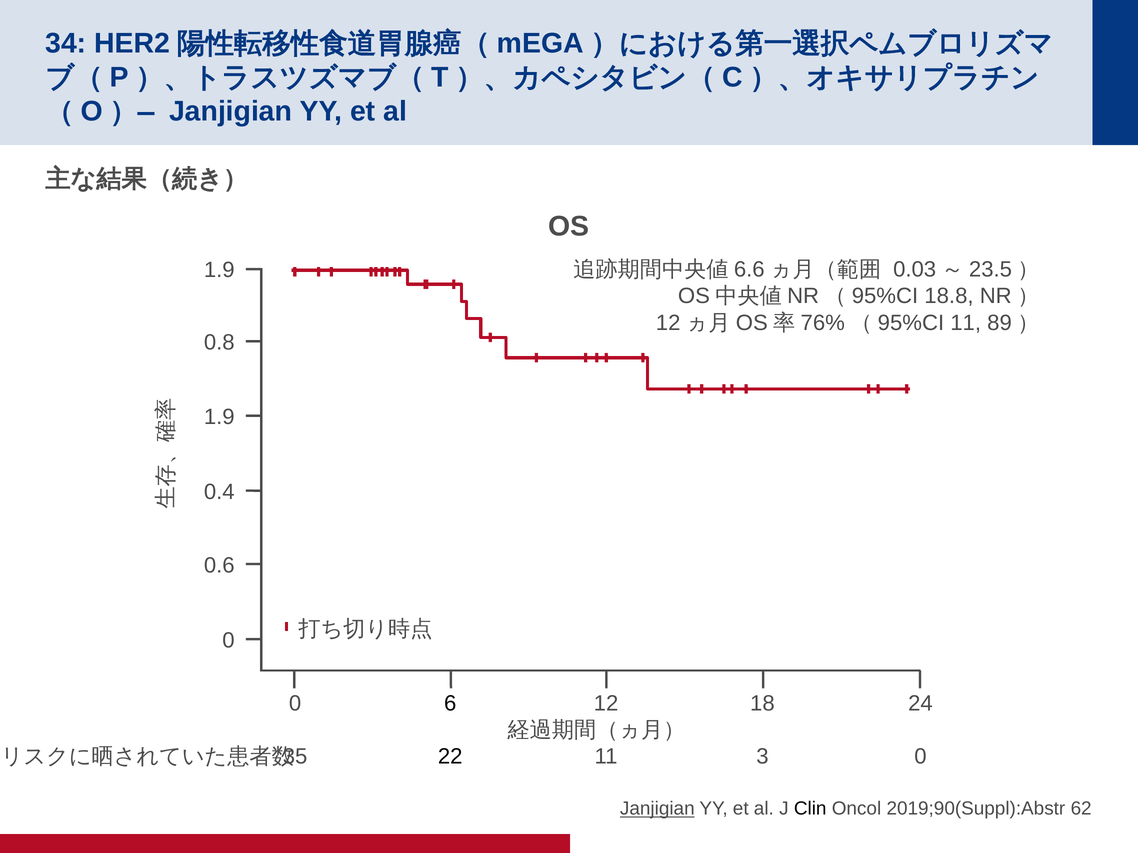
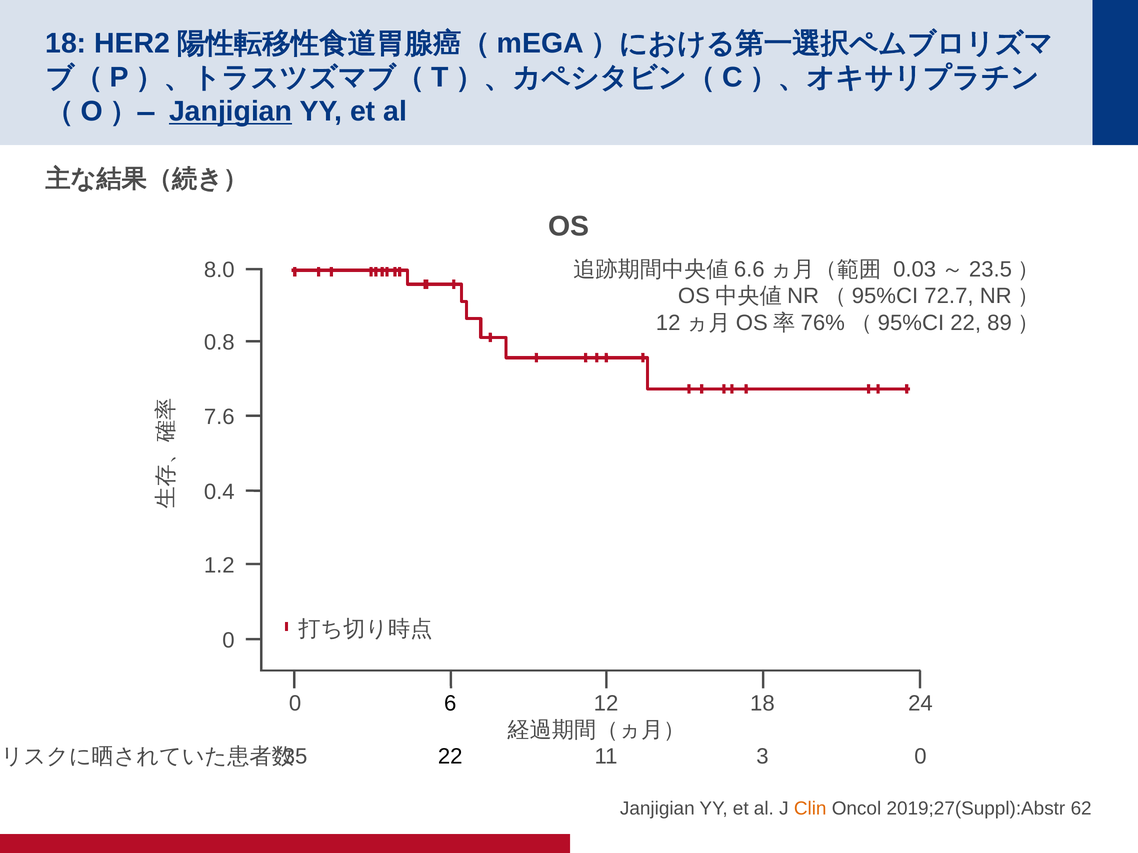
34: 34 -> 18 (66, 43)
Janjigian underline: none -> present (231, 112)
1.9: 1.9 -> 8.0 (219, 270)
18.8: 18.8 -> 72.7 (949, 296)
11: 11 -> 22 (966, 323)
1.9: 1.9 -> 7.6 (219, 417)
0.6: 0.6 -> 1.2 (219, 566)
Janjigian underline: present -> none (657, 809)
Clin colour: black -> orange (810, 809)
2019;90(Suppl):Abstr: 2019;90(Suppl):Abstr -> 2019;27(Suppl):Abstr (976, 809)
